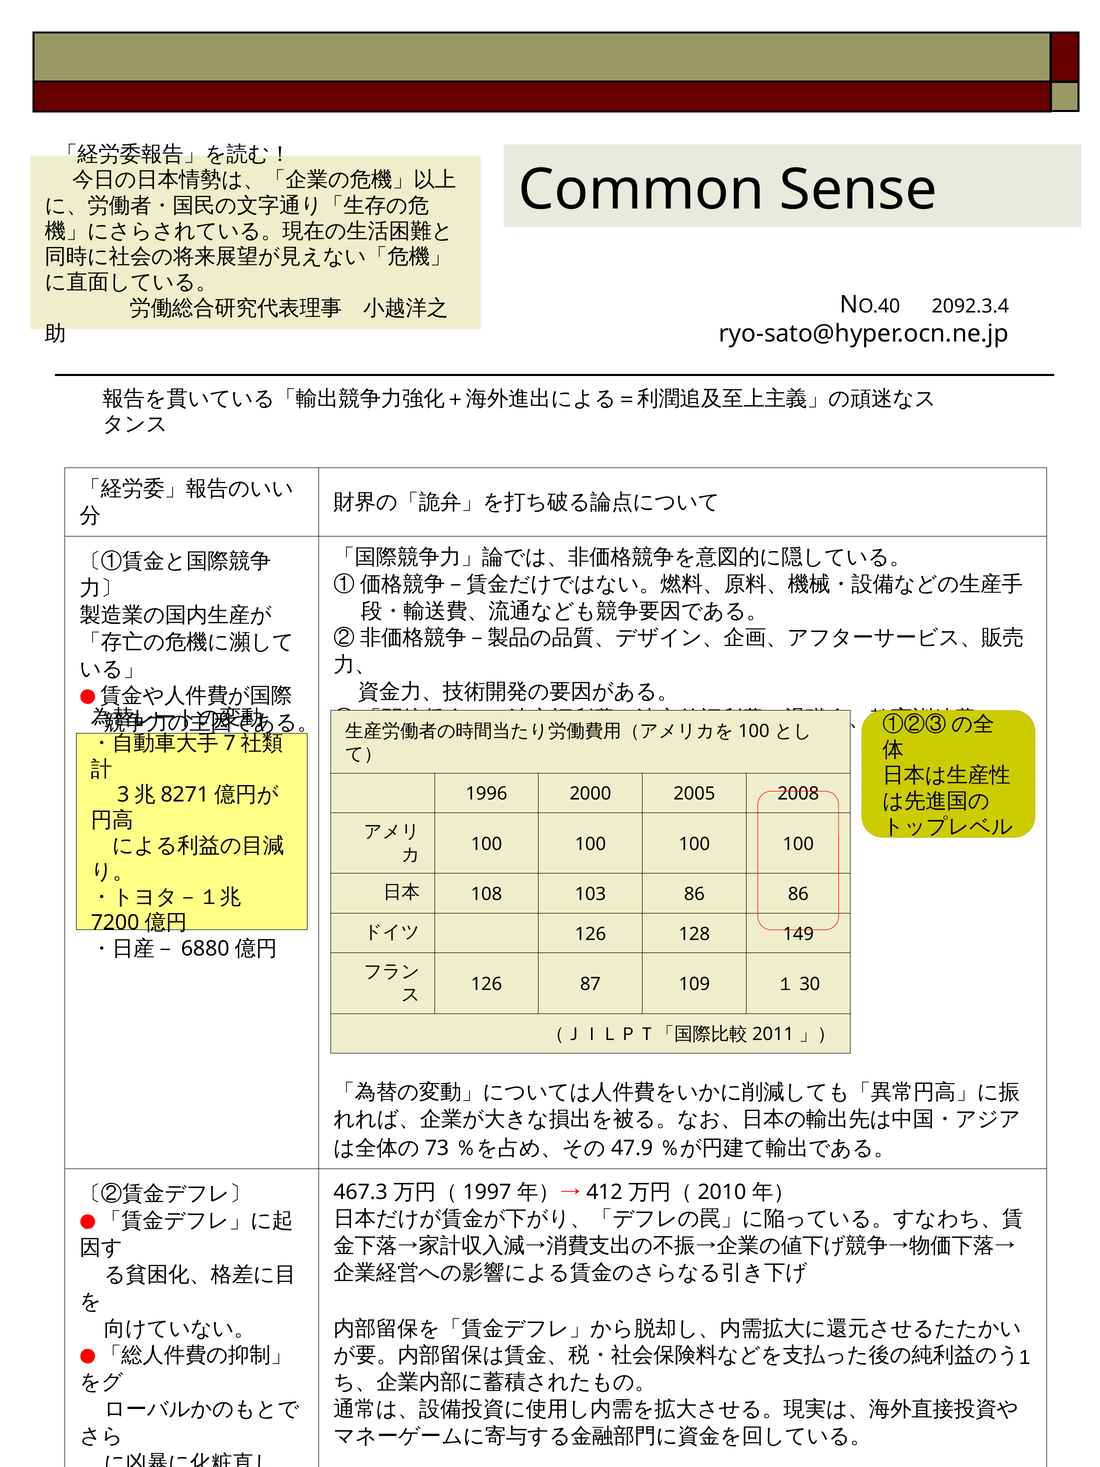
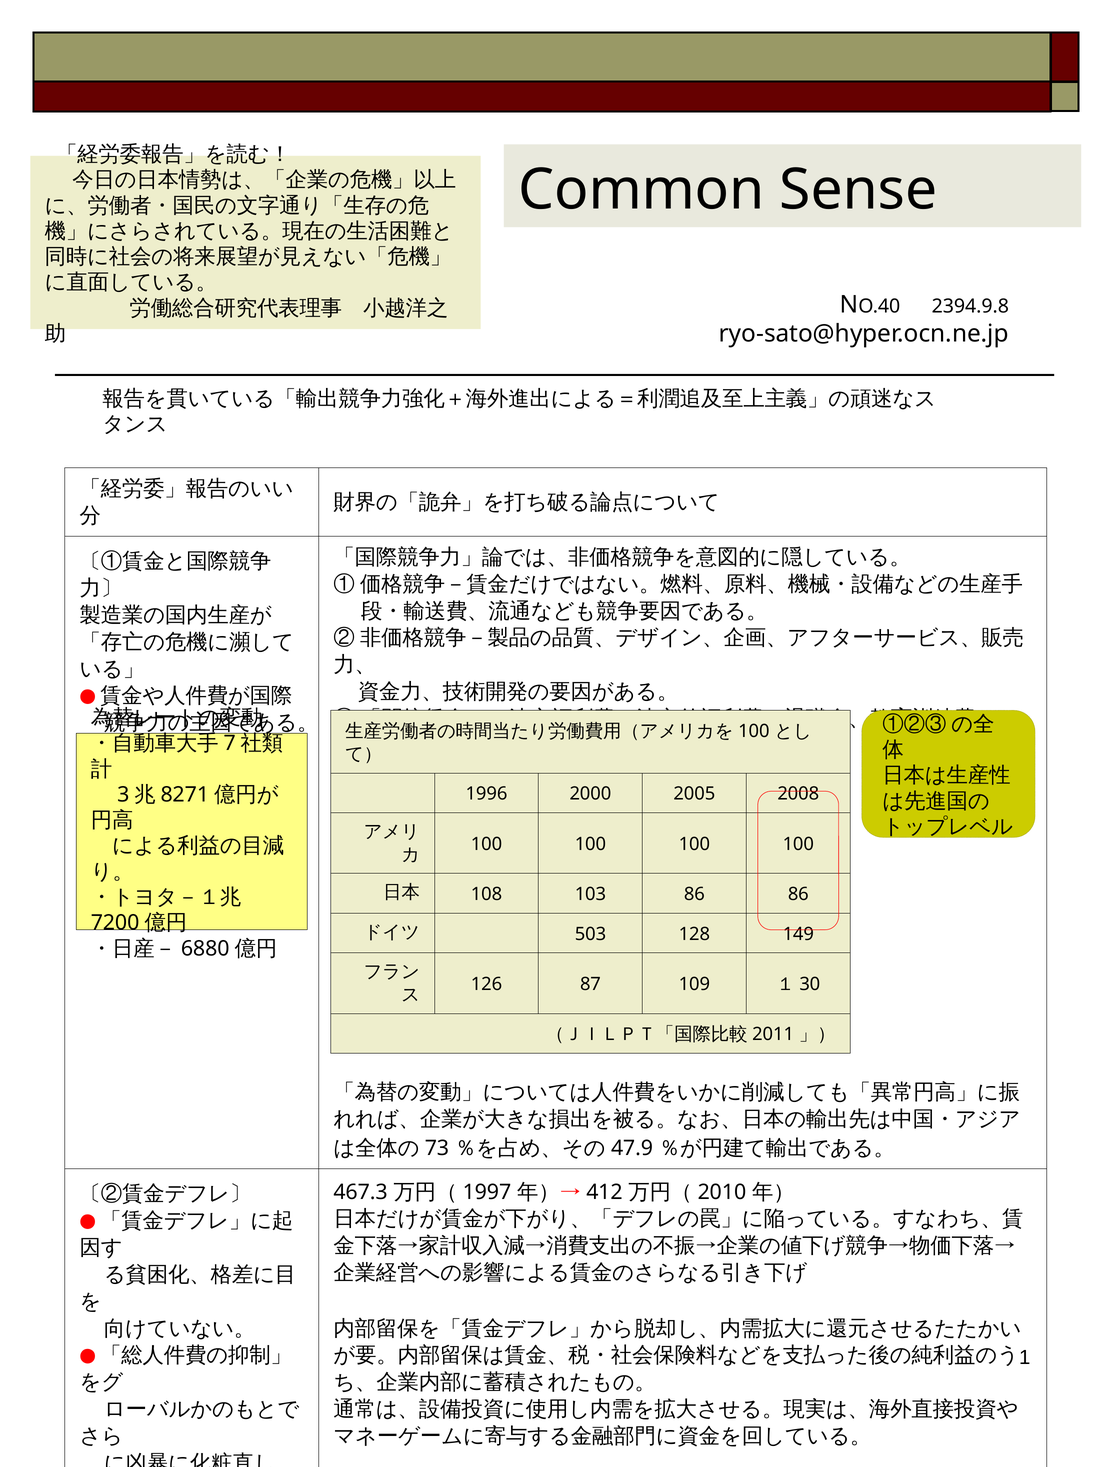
2092.3.4: 2092.3.4 -> 2394.9.8 (970, 306)
126: 126 -> 503 (590, 934)
